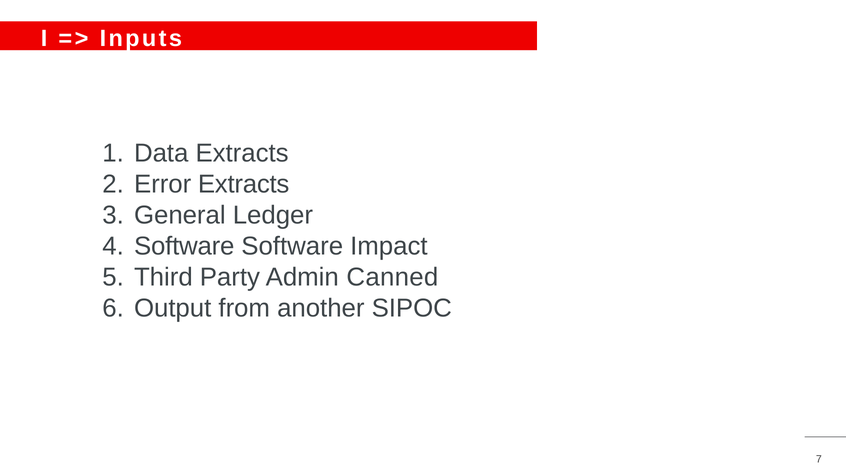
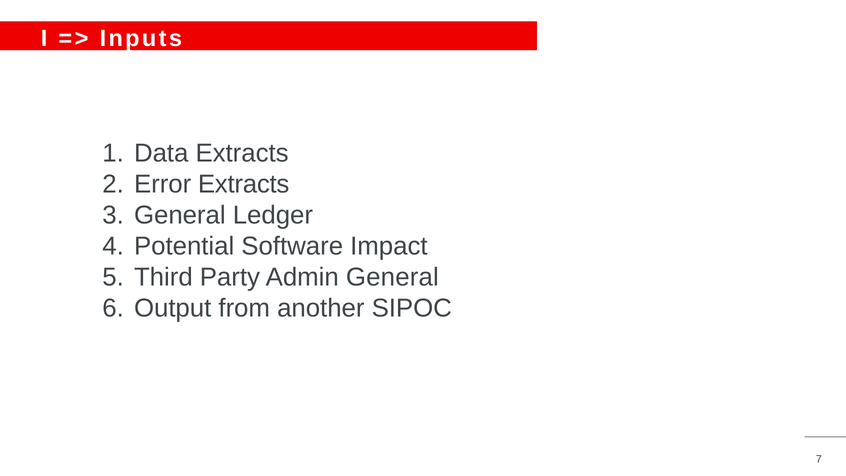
Software: Software -> Potential (184, 246)
Admin Canned: Canned -> General (392, 277)
